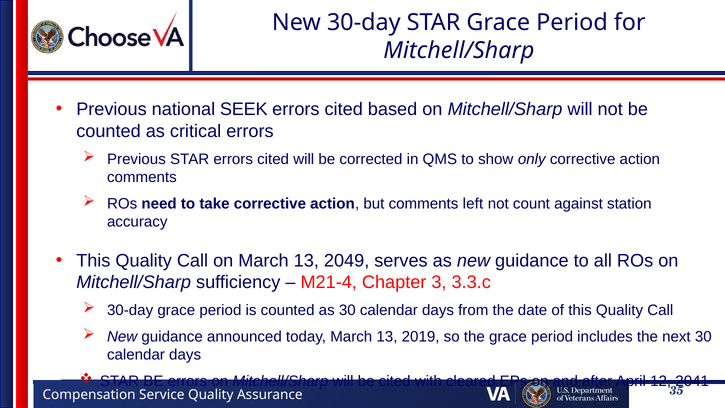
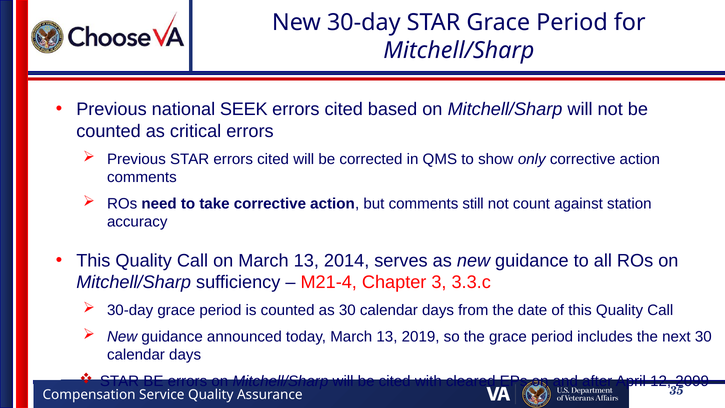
left: left -> still (473, 204)
2049: 2049 -> 2014 (347, 260)
2041: 2041 -> 2099 (692, 381)
